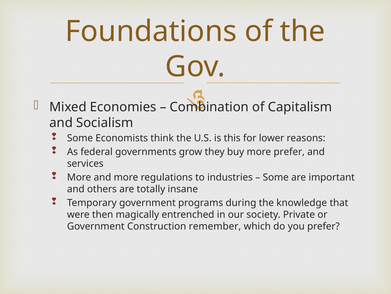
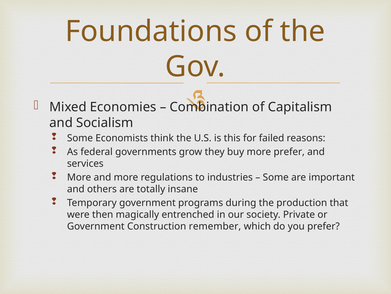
lower: lower -> failed (272, 138)
knowledge: knowledge -> production (302, 202)
